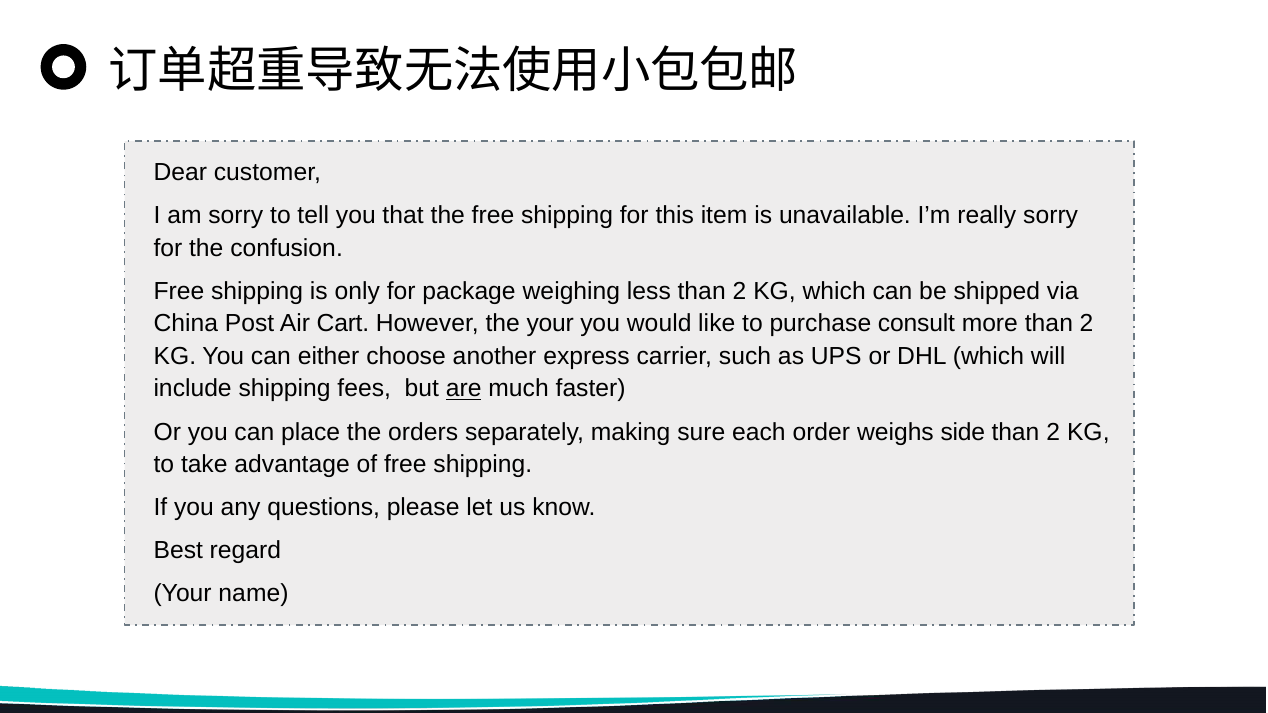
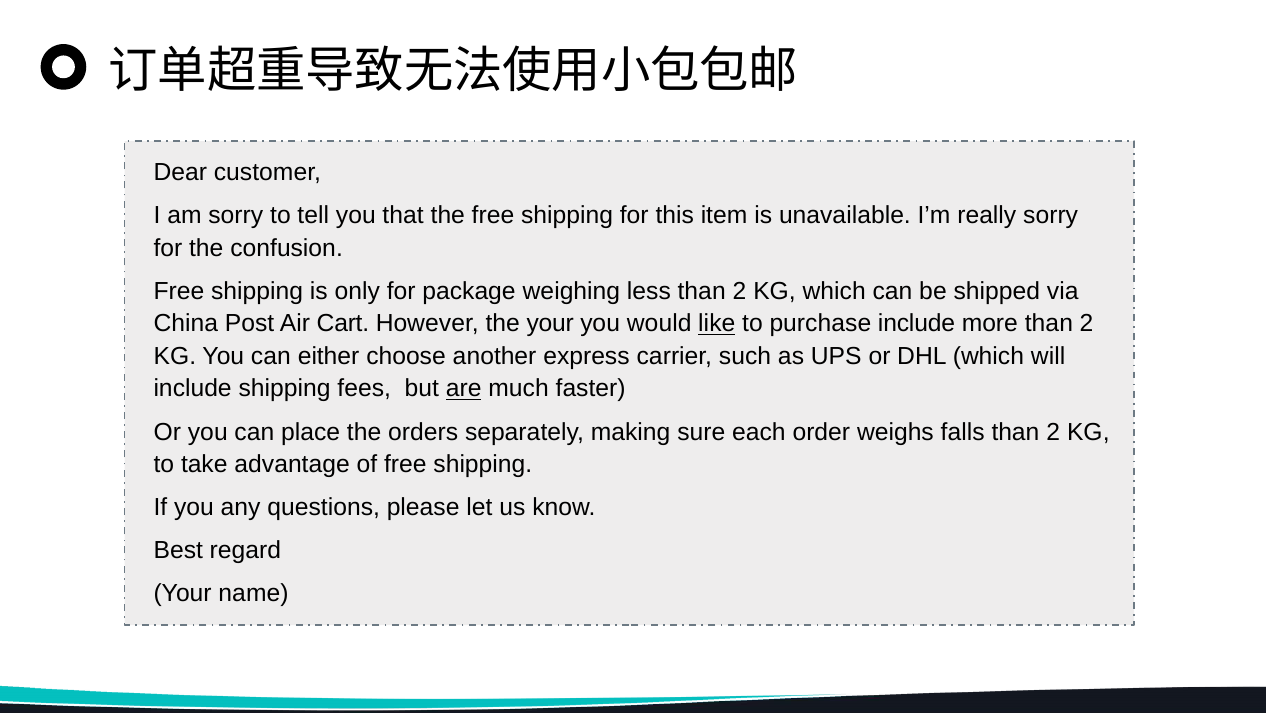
like underline: none -> present (717, 324)
purchase consult: consult -> include (917, 324)
side: side -> falls (963, 432)
